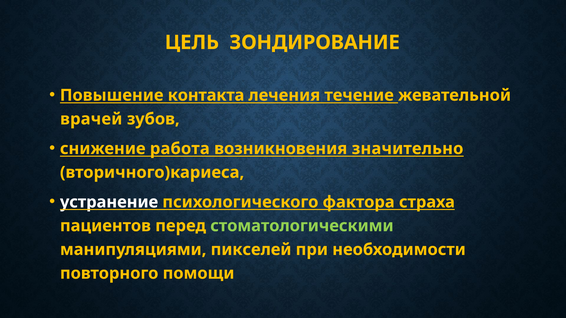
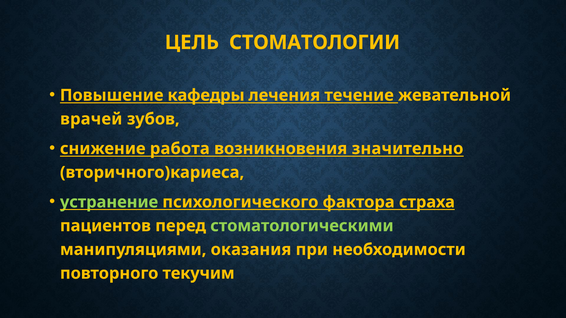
ЗОНДИРОВАНИЕ: ЗОНДИРОВАНИЕ -> СТОМАТОЛОГИИ (315, 43)
контакта: контакта -> кафедры (206, 95)
устранение colour: white -> light green (109, 202)
пикселей: пикселей -> оказания (251, 250)
помощи: помощи -> текучим (199, 274)
